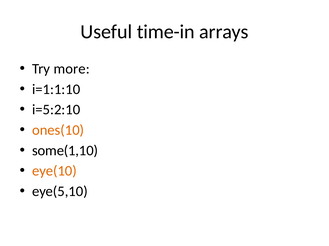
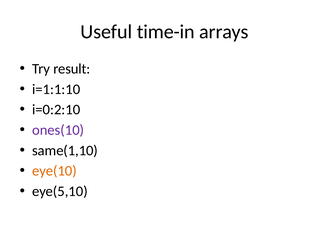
more: more -> result (72, 69)
i=5:2:10: i=5:2:10 -> i=0:2:10 (56, 110)
ones(10 colour: orange -> purple (58, 130)
some(1,10: some(1,10 -> same(1,10 (65, 151)
